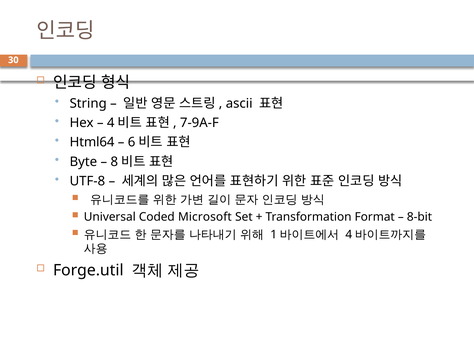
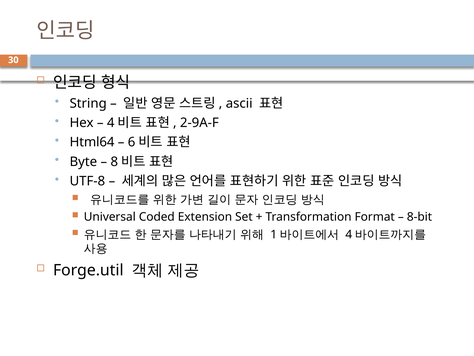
7-9A-F: 7-9A-F -> 2-9A-F (199, 123)
Microsoft: Microsoft -> Extension (205, 217)
